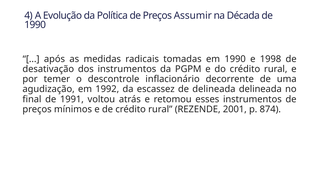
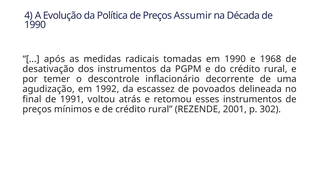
1998: 1998 -> 1968 (271, 59)
de delineada: delineada -> povoados (214, 89)
874: 874 -> 302 (270, 109)
